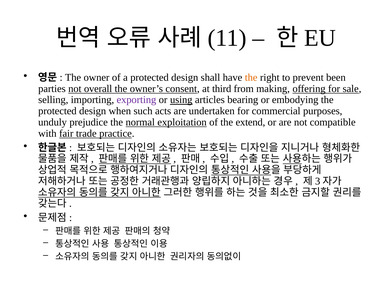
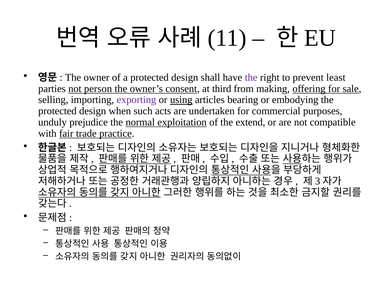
the colour: orange -> purple (251, 77)
been: been -> least (336, 77)
overall: overall -> person (98, 89)
